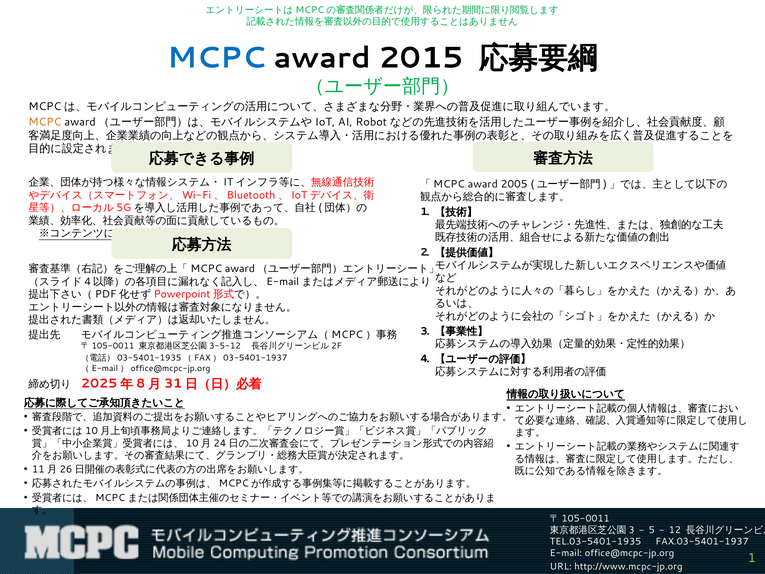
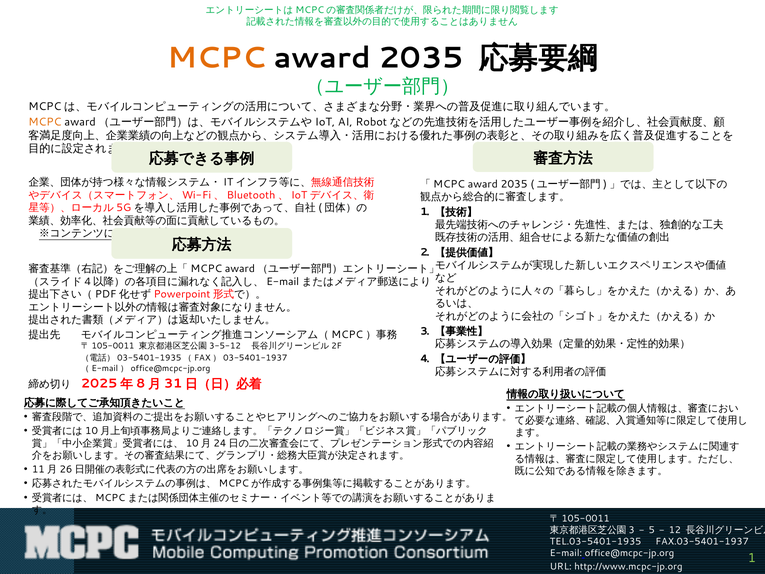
MCPC colour: blue -> orange (216, 58)
2015: 2015 -> 2035 (421, 58)
「MCPC award 2005: 2005 -> 2035 (514, 184)
